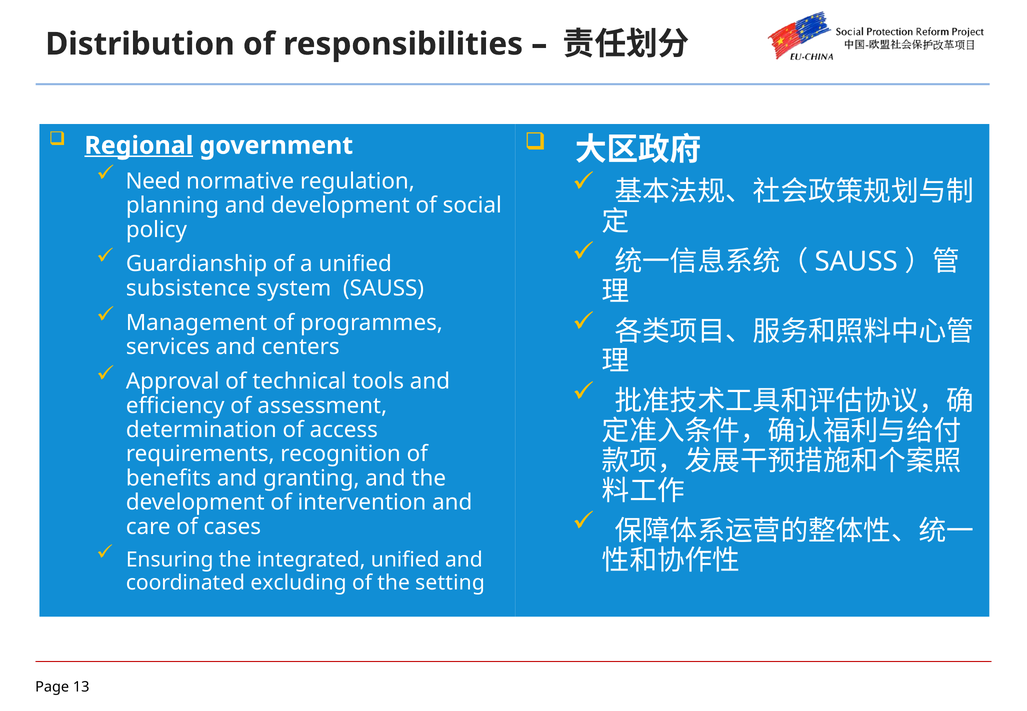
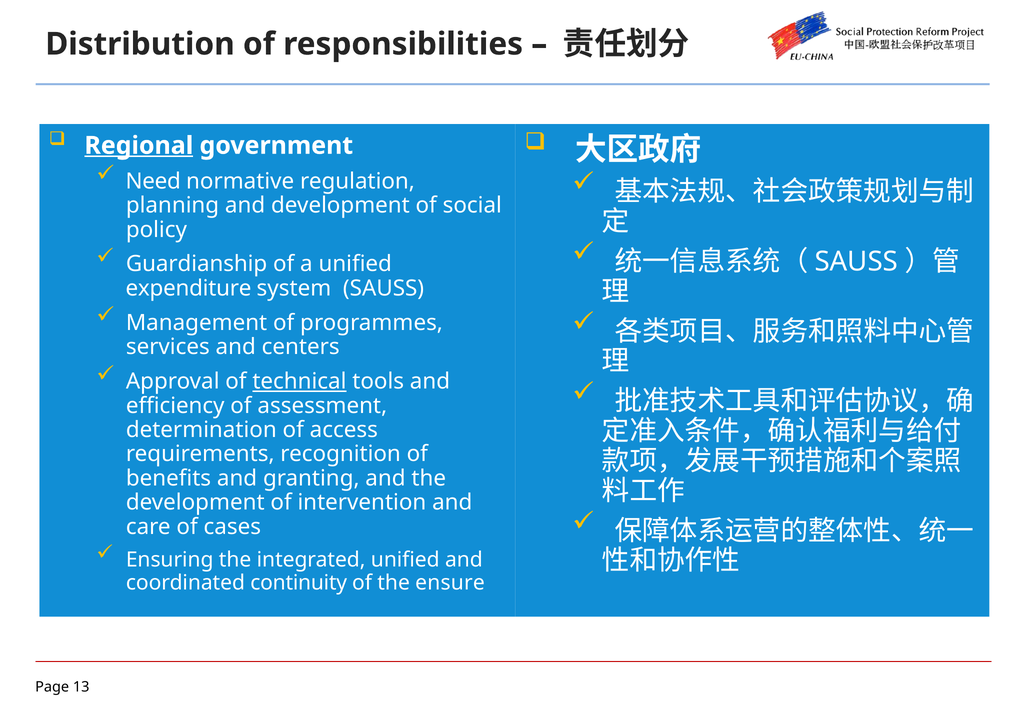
subsistence: subsistence -> expenditure (189, 288)
technical underline: none -> present (299, 382)
excluding: excluding -> continuity (299, 583)
setting: setting -> ensure (450, 583)
